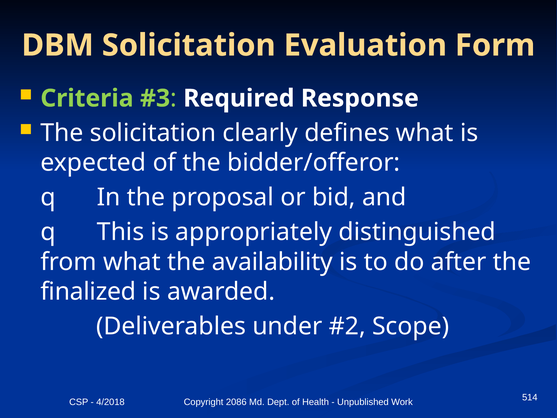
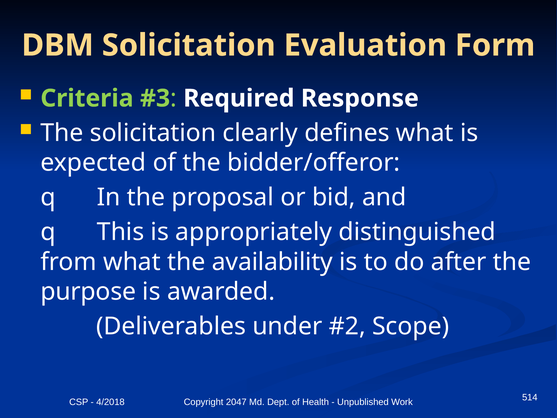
finalized: finalized -> purpose (88, 291)
2086: 2086 -> 2047 (236, 402)
